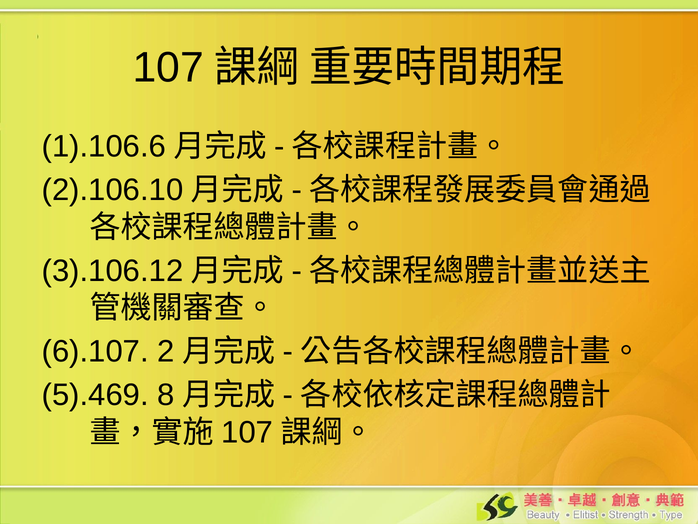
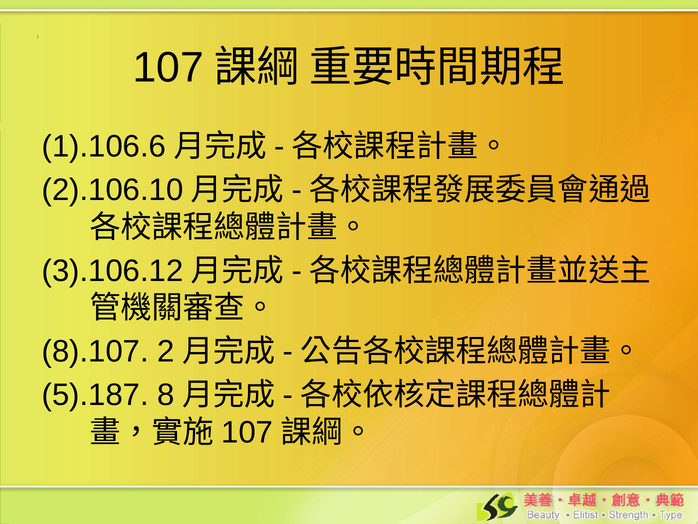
6).107: 6).107 -> 8).107 (95, 351)
5).469: 5).469 -> 5).187 (95, 395)
